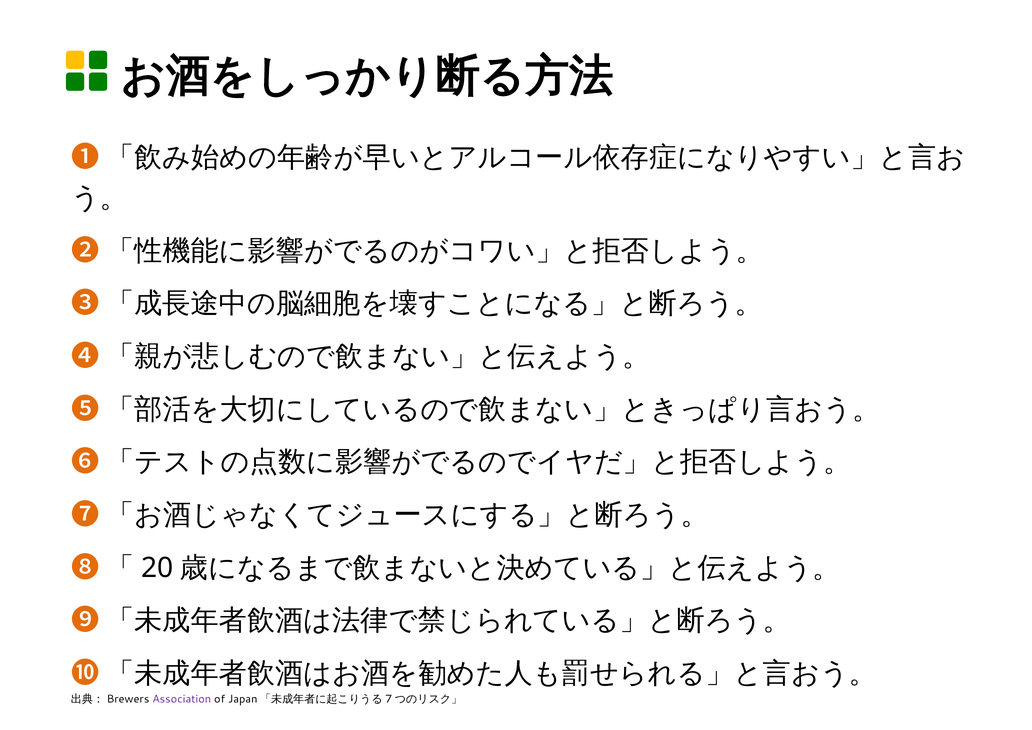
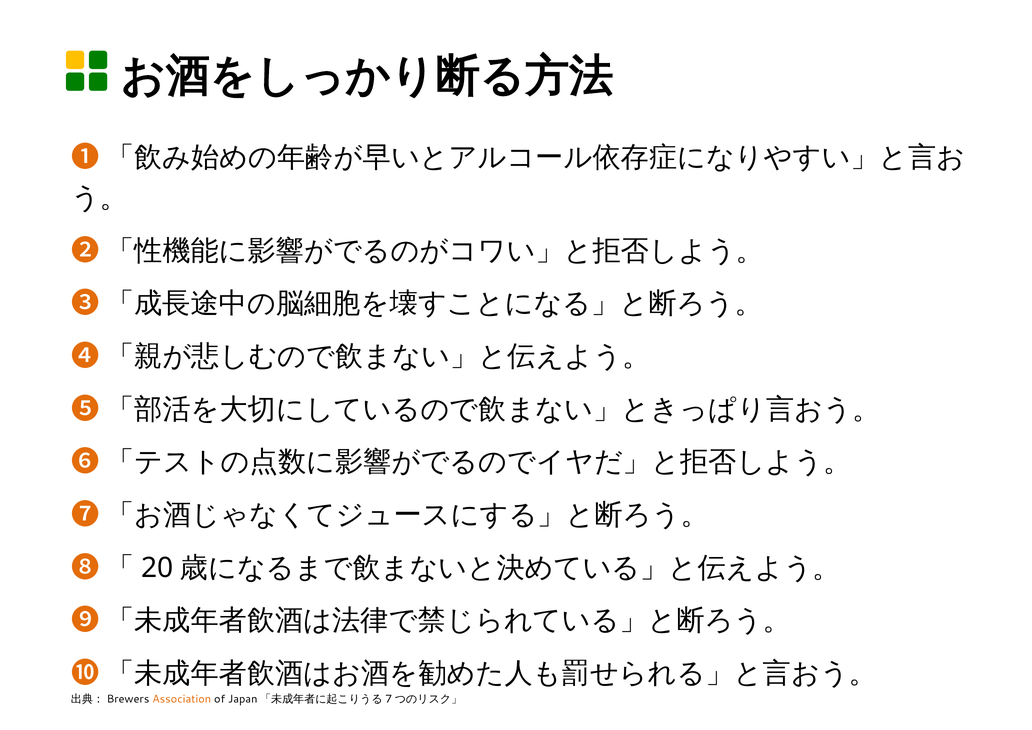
Association colour: purple -> orange (182, 699)
